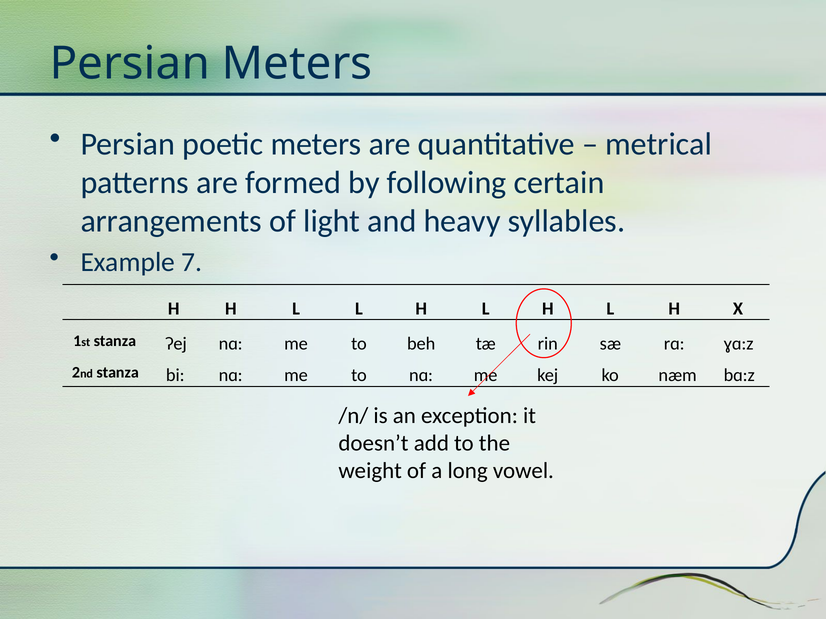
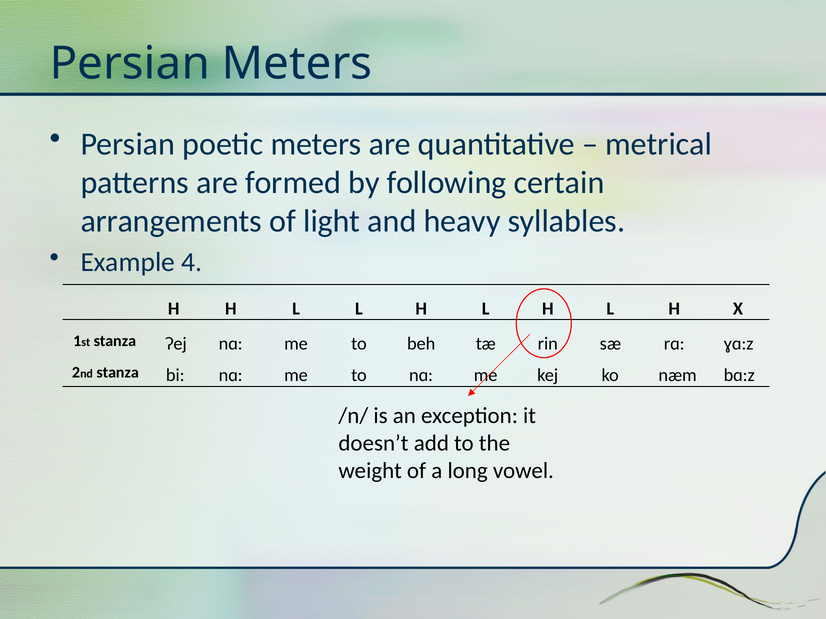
7: 7 -> 4 (192, 262)
